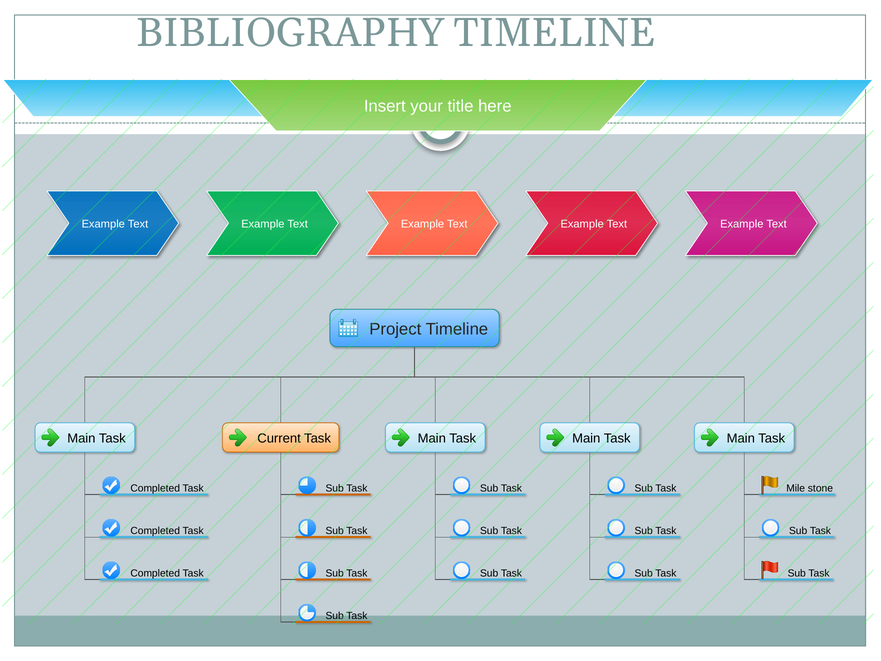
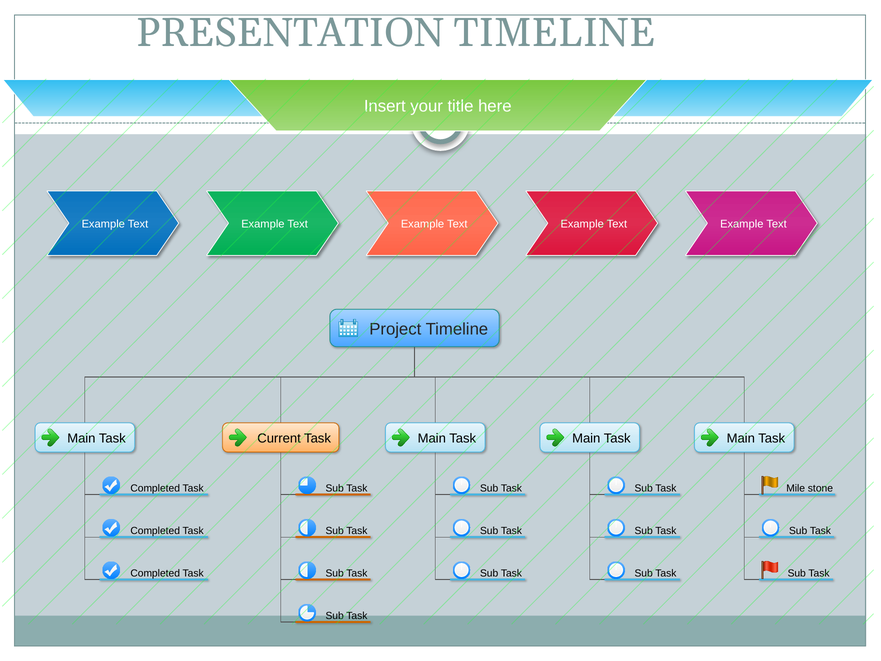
BIBLIOGRAPHY: BIBLIOGRAPHY -> PRESENTATION (291, 33)
